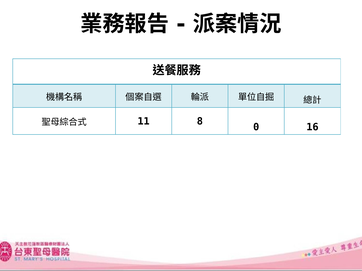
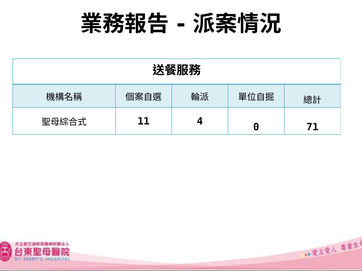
8: 8 -> 4 (200, 122)
16: 16 -> 71 (312, 127)
